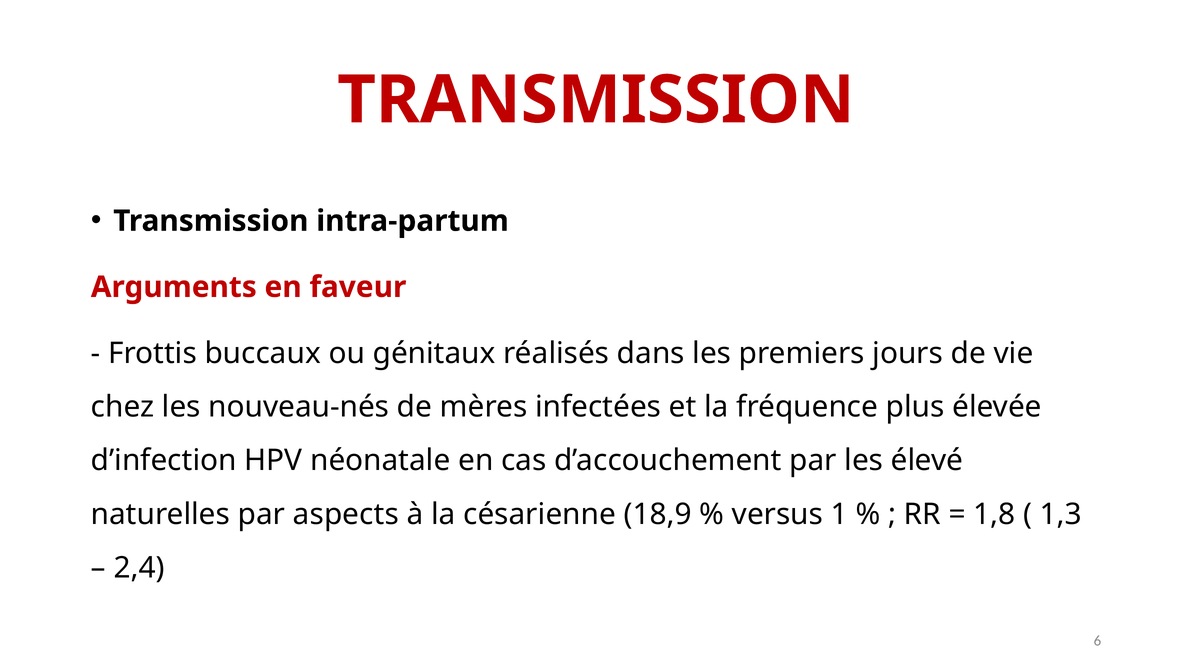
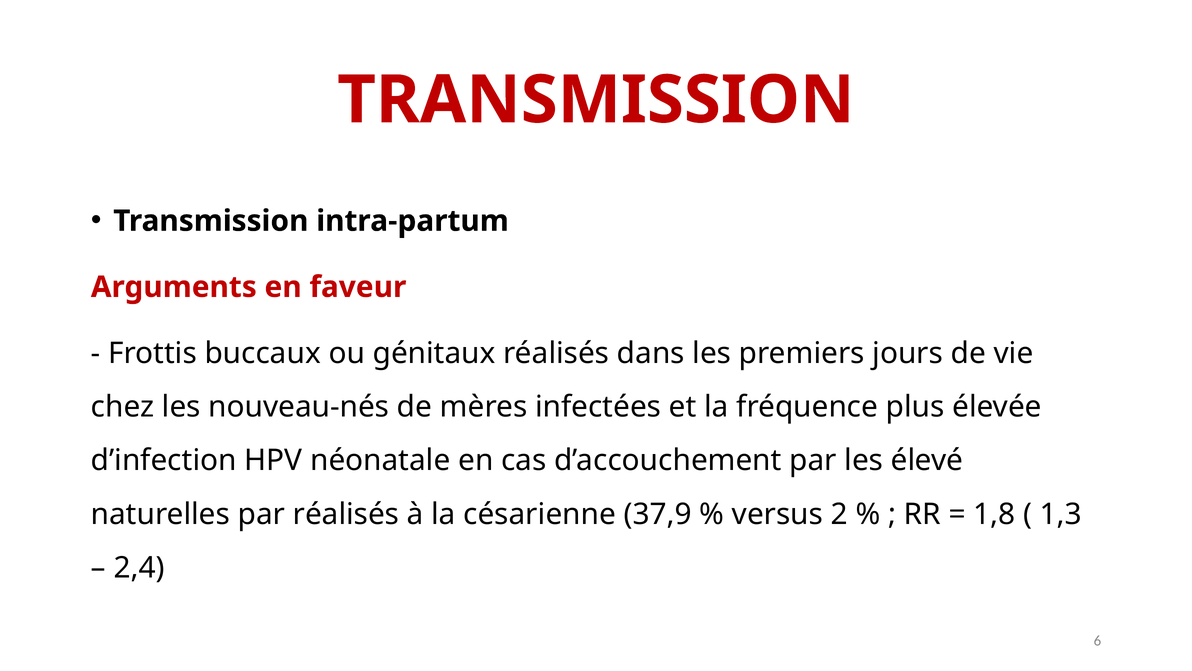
par aspects: aspects -> réalisés (346, 514)
18,9: 18,9 -> 37,9 (658, 514)
1: 1 -> 2 (839, 514)
